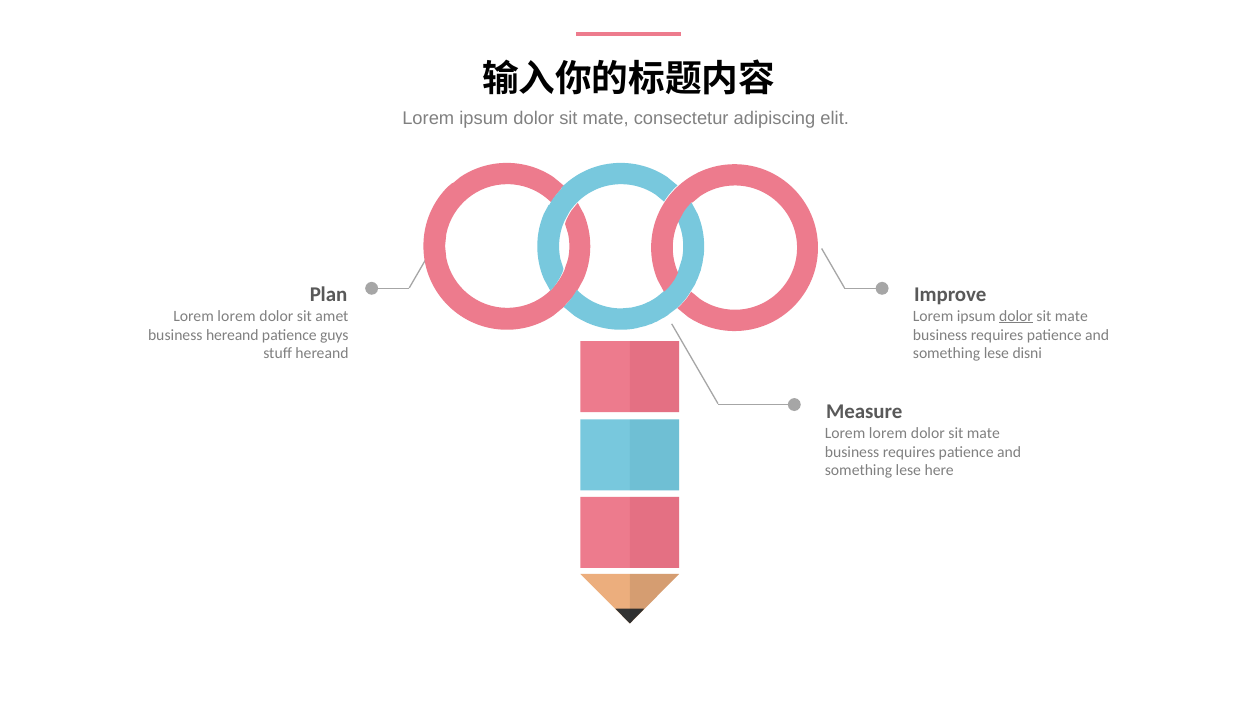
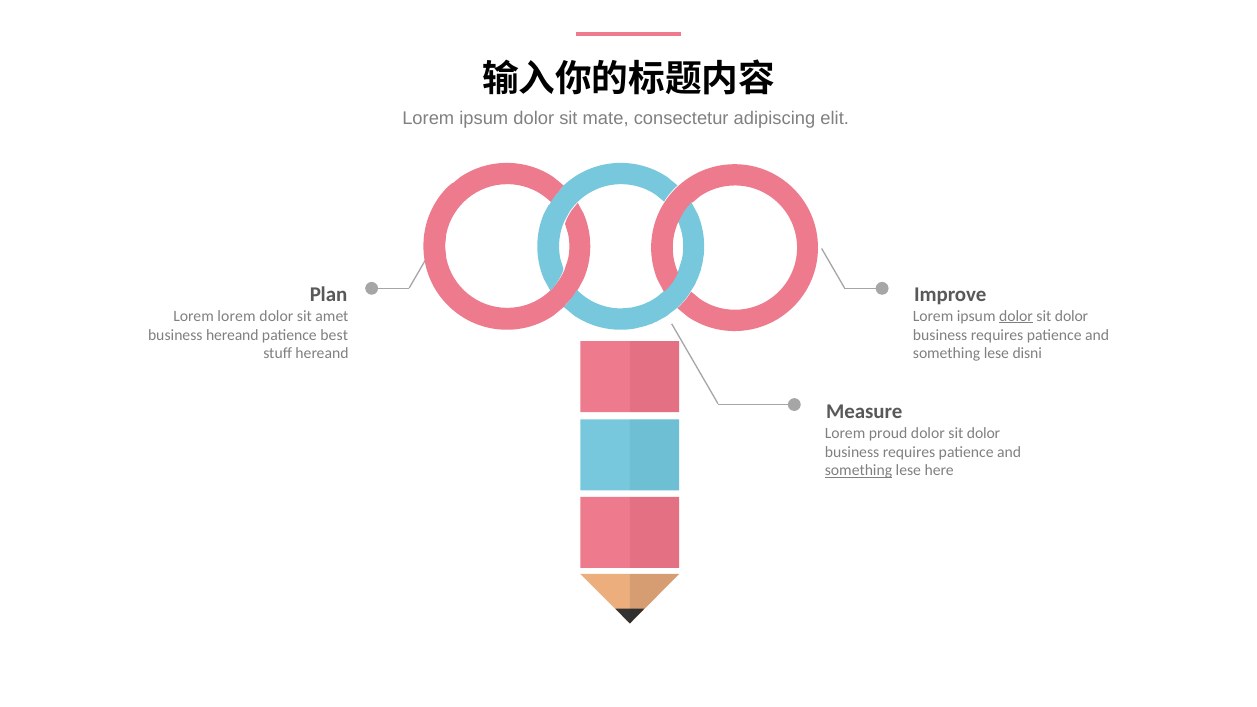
mate: mate -> dolor (1072, 316)
guys: guys -> best (334, 335)
lorem: lorem -> proud (888, 433)
mate: mate -> dolor (984, 433)
something underline: none -> present (859, 471)
